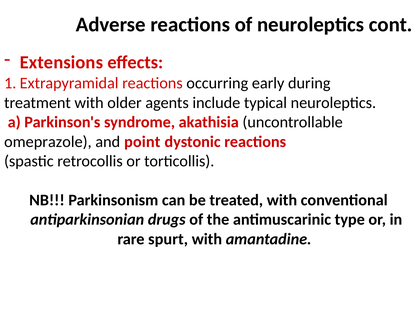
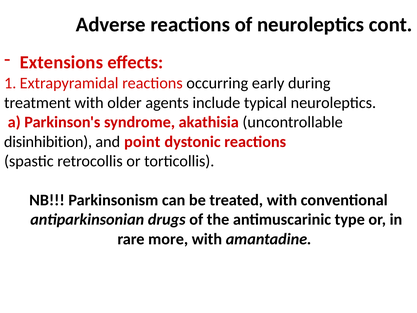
omeprazole: omeprazole -> disinhibition (48, 142)
spurt: spurt -> more (168, 239)
